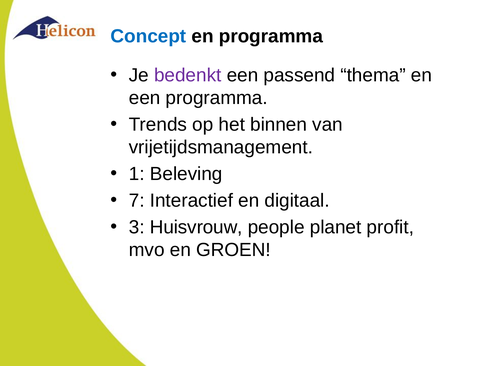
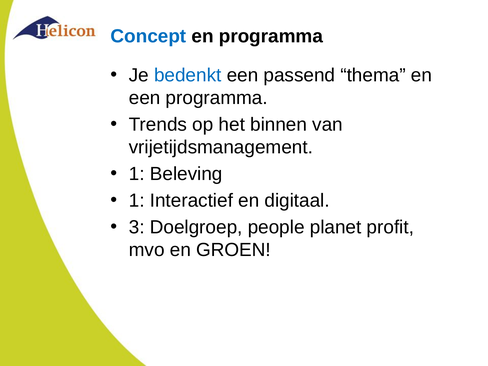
bedenkt colour: purple -> blue (188, 75)
7: 7 -> 1 (137, 201)
Huisvrouw: Huisvrouw -> Doelgroep (196, 227)
